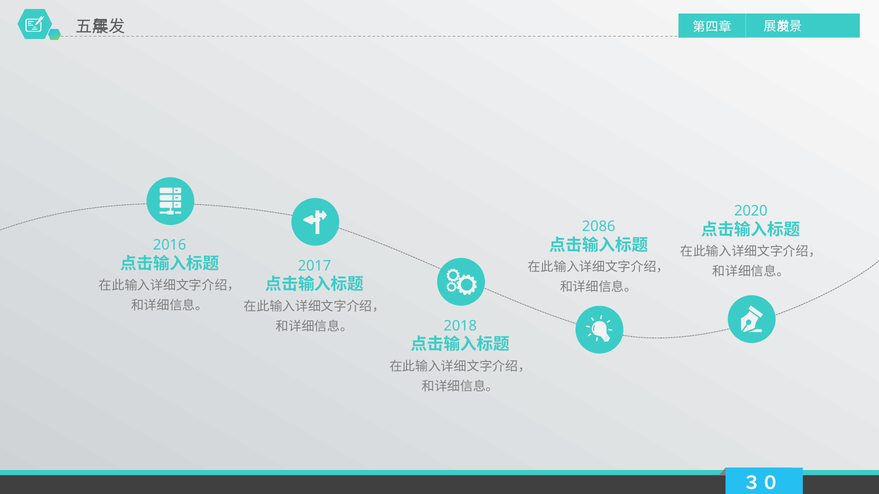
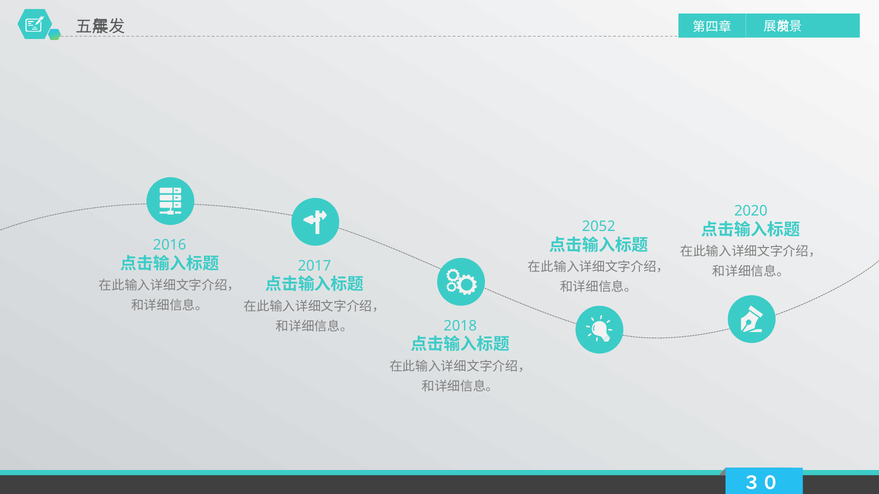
2086: 2086 -> 2052 (599, 227)
